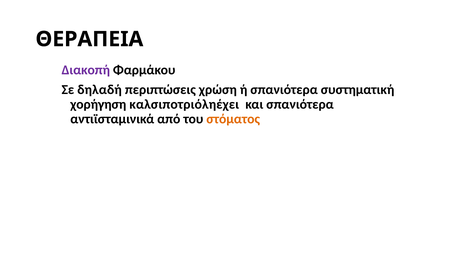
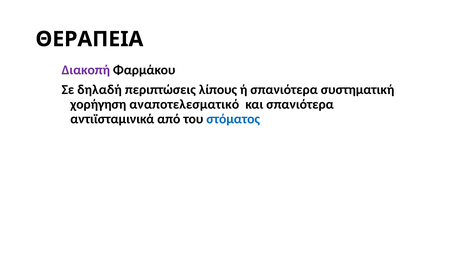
χρώση: χρώση -> λίπους (218, 90)
καλσιποτριόληέχει: καλσιποτριόληέχει -> αναποτελεσματικό (184, 104)
στόματος colour: orange -> blue (233, 119)
